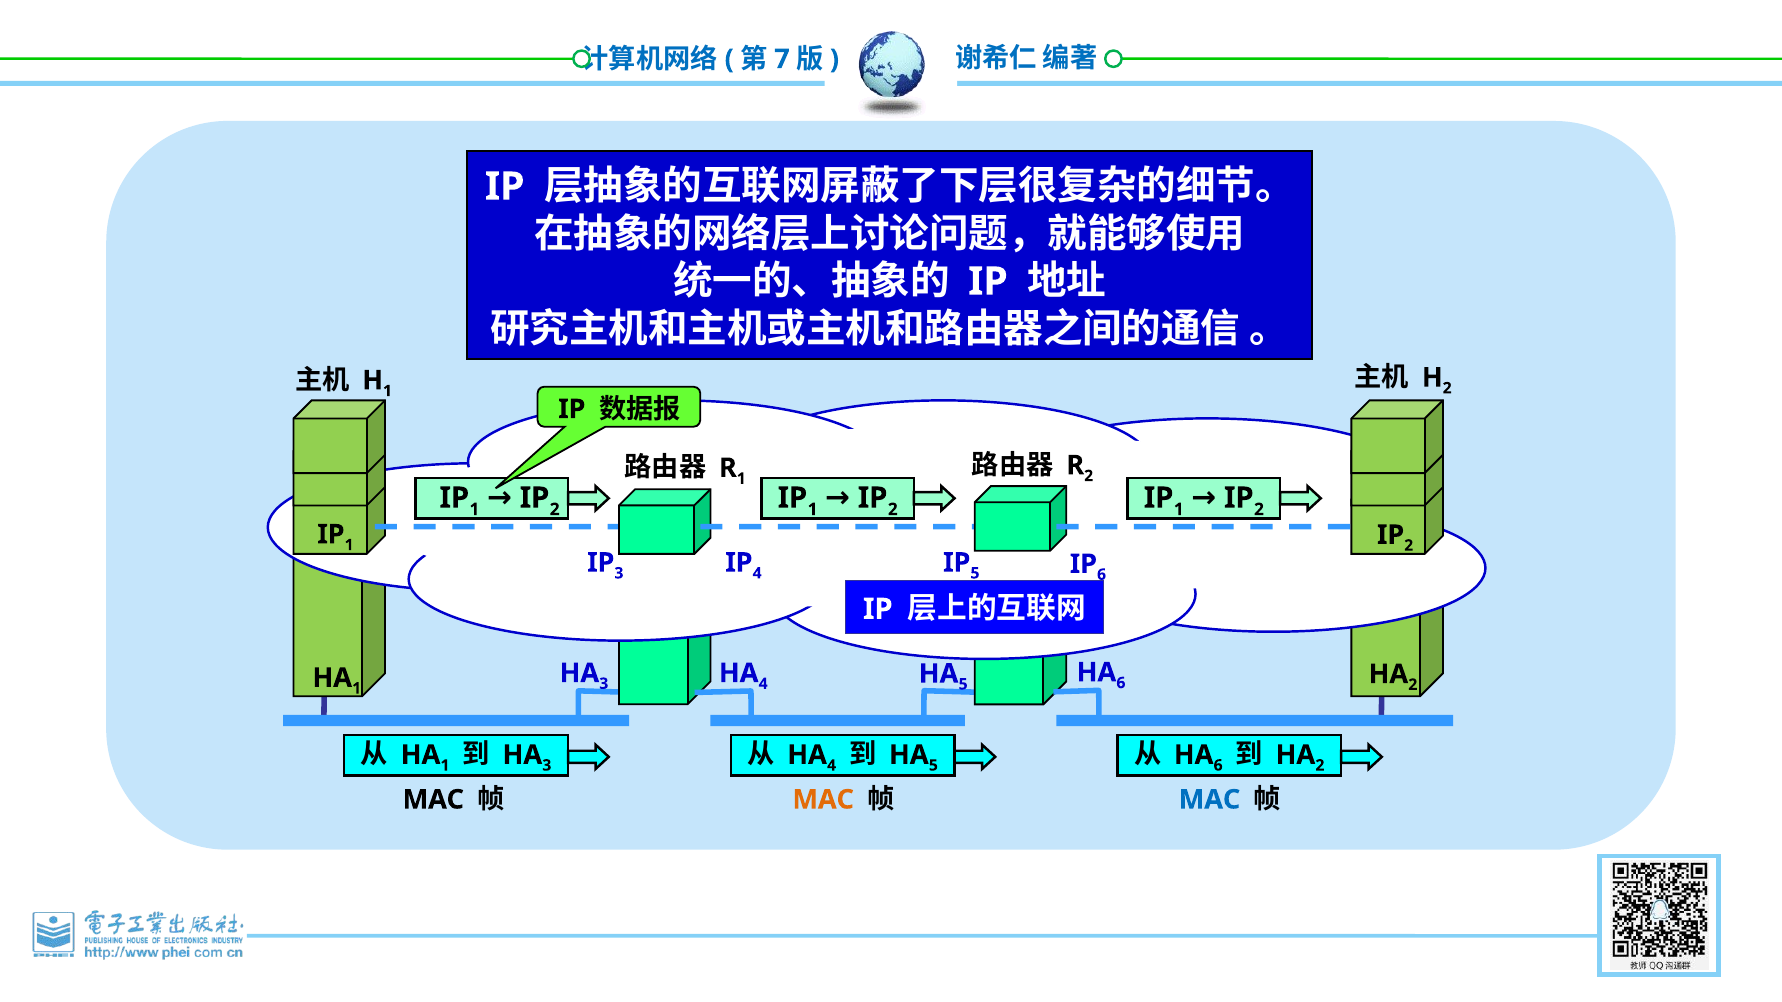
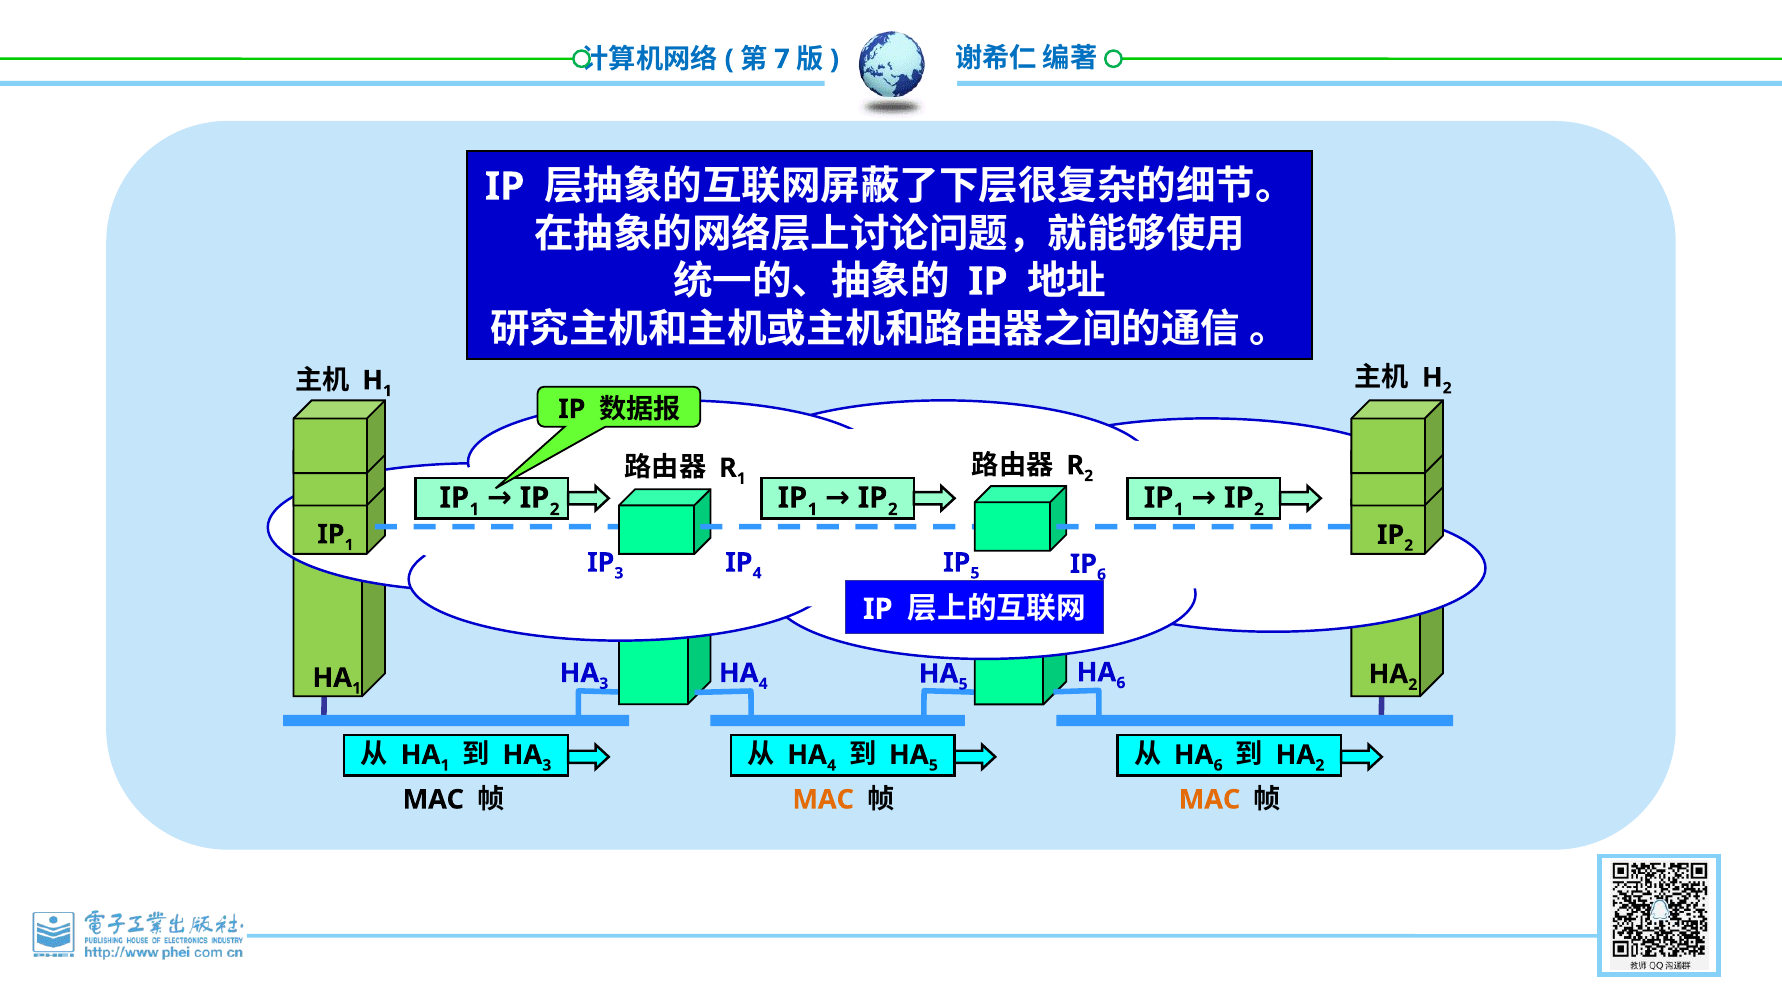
MAC colour: blue -> orange (1210, 800)
